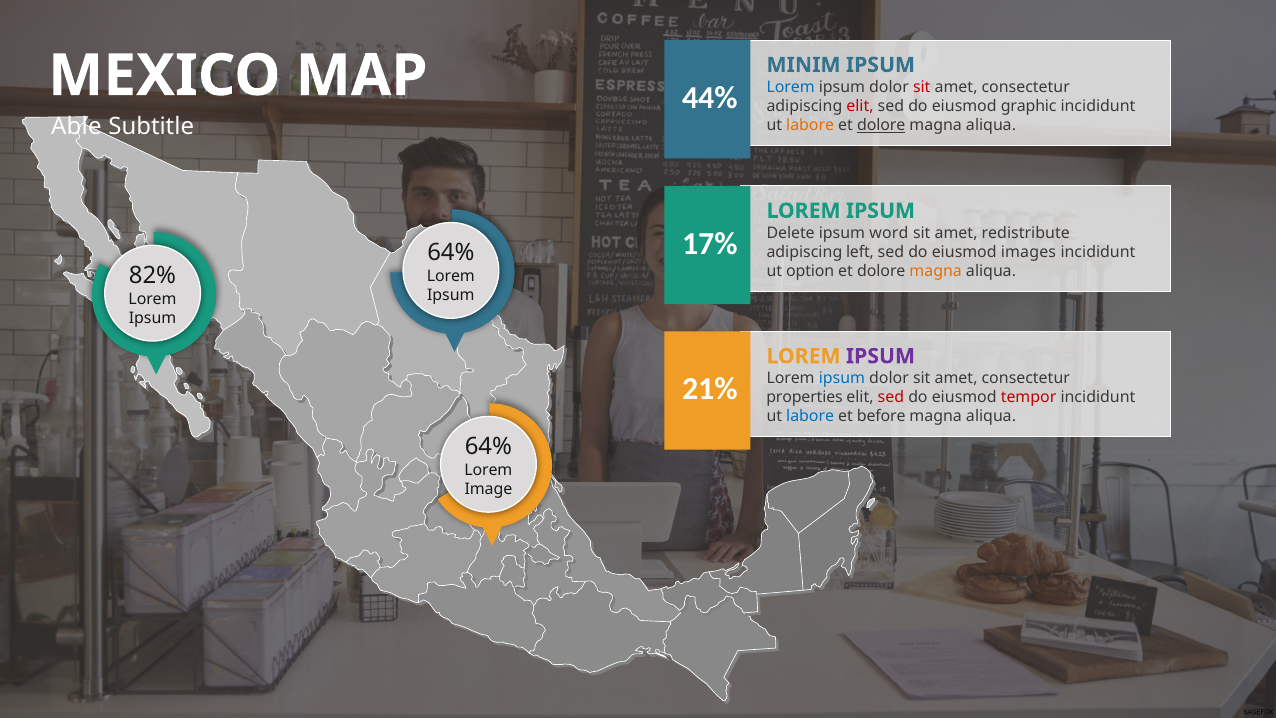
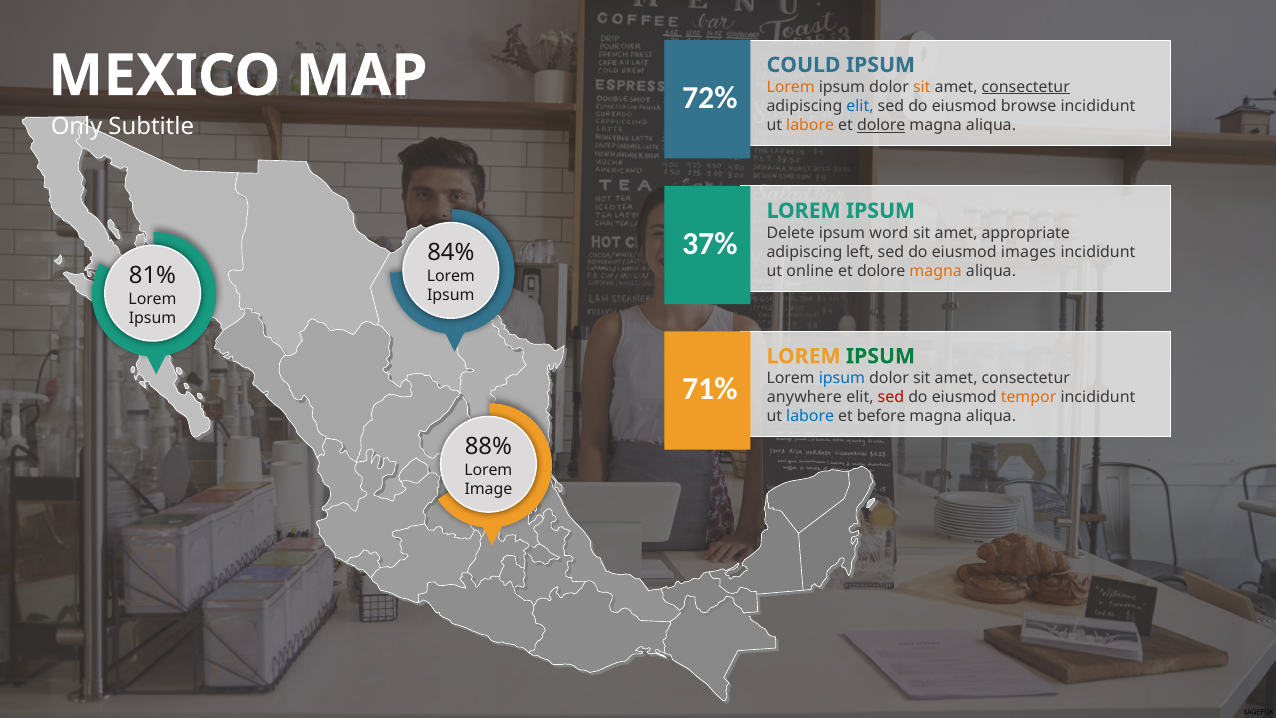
MINIM: MINIM -> COULD (804, 65)
Lorem colour: blue -> orange (791, 87)
sit colour: red -> orange (922, 87)
consectetur underline: none -> present (1026, 87)
44%: 44% -> 72% (710, 98)
elit colour: red -> blue (860, 106)
graphic: graphic -> browse (1029, 106)
Able: Able -> Only (77, 127)
redistribute: redistribute -> appropriate (1026, 233)
17%: 17% -> 37% (710, 244)
64%: 64% -> 84% (451, 253)
option: option -> online (810, 271)
82%: 82% -> 81% (153, 276)
IPSUM colour: purple -> green (880, 356)
21%: 21% -> 71% (710, 389)
properties: properties -> anywhere (804, 397)
tempor colour: red -> orange (1029, 397)
64%: 64% -> 88% (488, 447)
